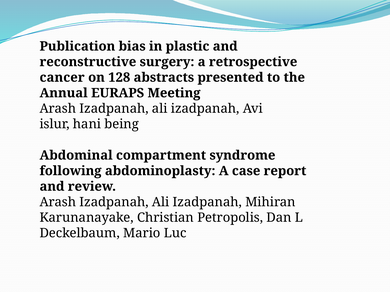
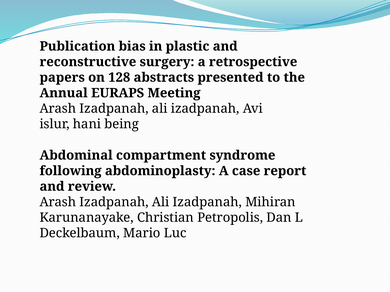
cancer: cancer -> papers (62, 78)
